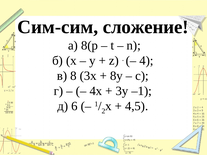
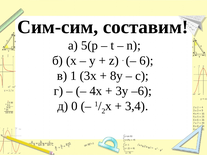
сложение: сложение -> составим (146, 27)
8(p: 8(p -> 5(p (89, 45)
4: 4 -> 6 (146, 61)
8: 8 -> 1 (73, 76)
–1: –1 -> –6 (142, 91)
6: 6 -> 0 (74, 106)
4,5: 4,5 -> 3,4 (137, 106)
